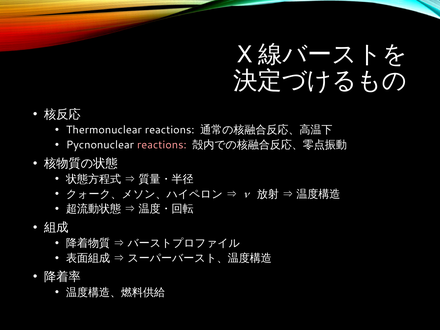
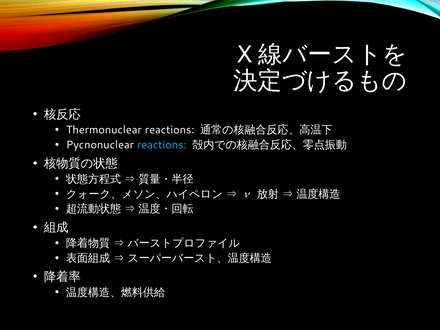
reactions colour: pink -> light blue (162, 145)
